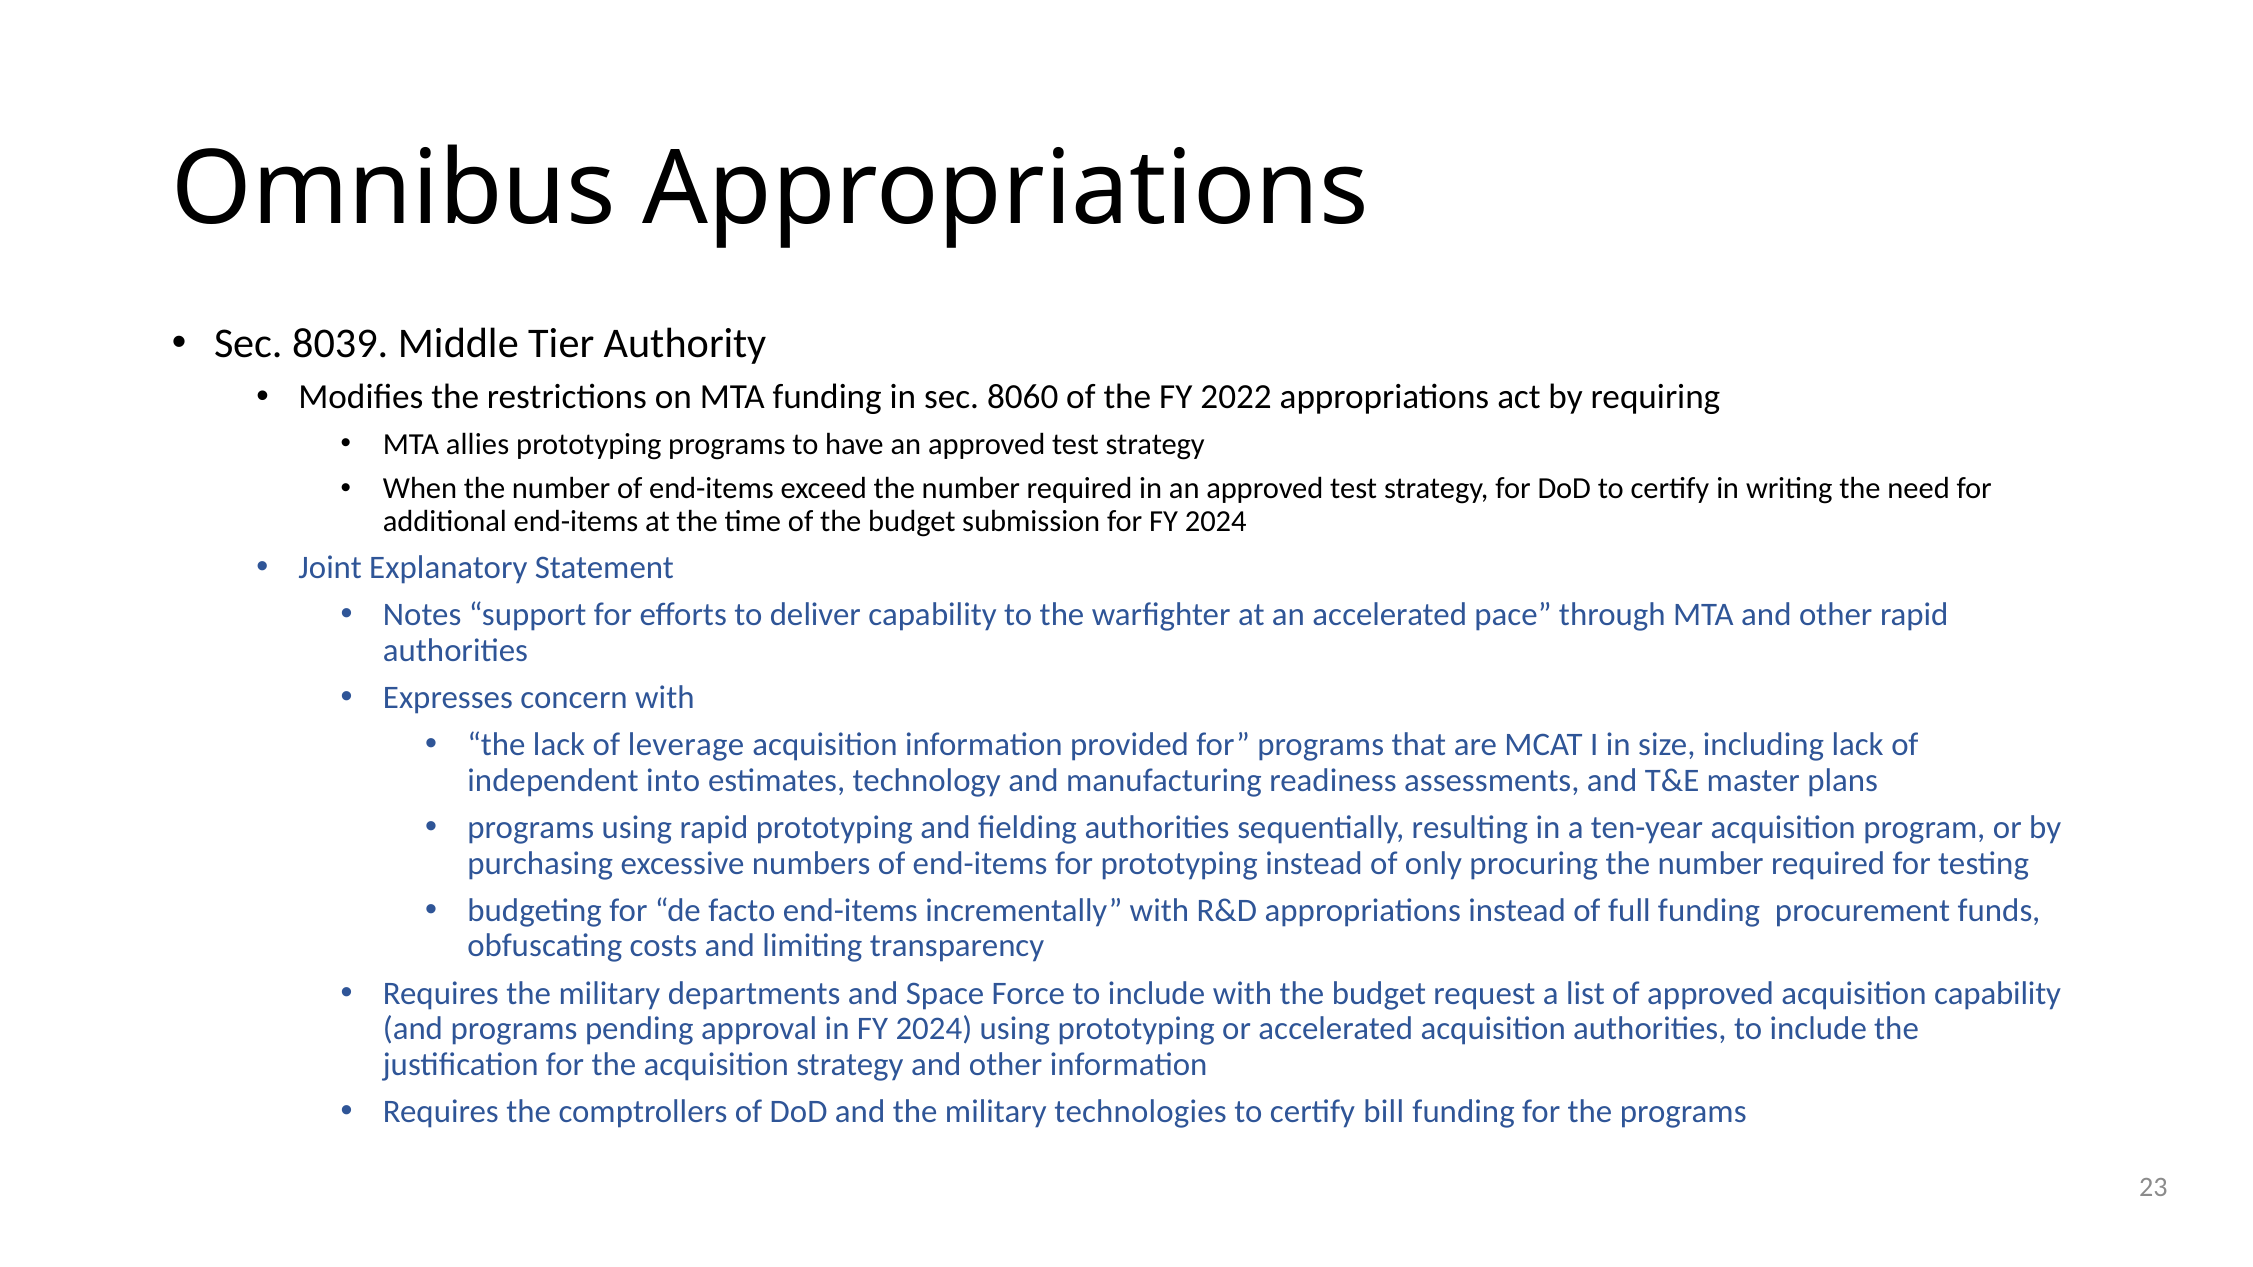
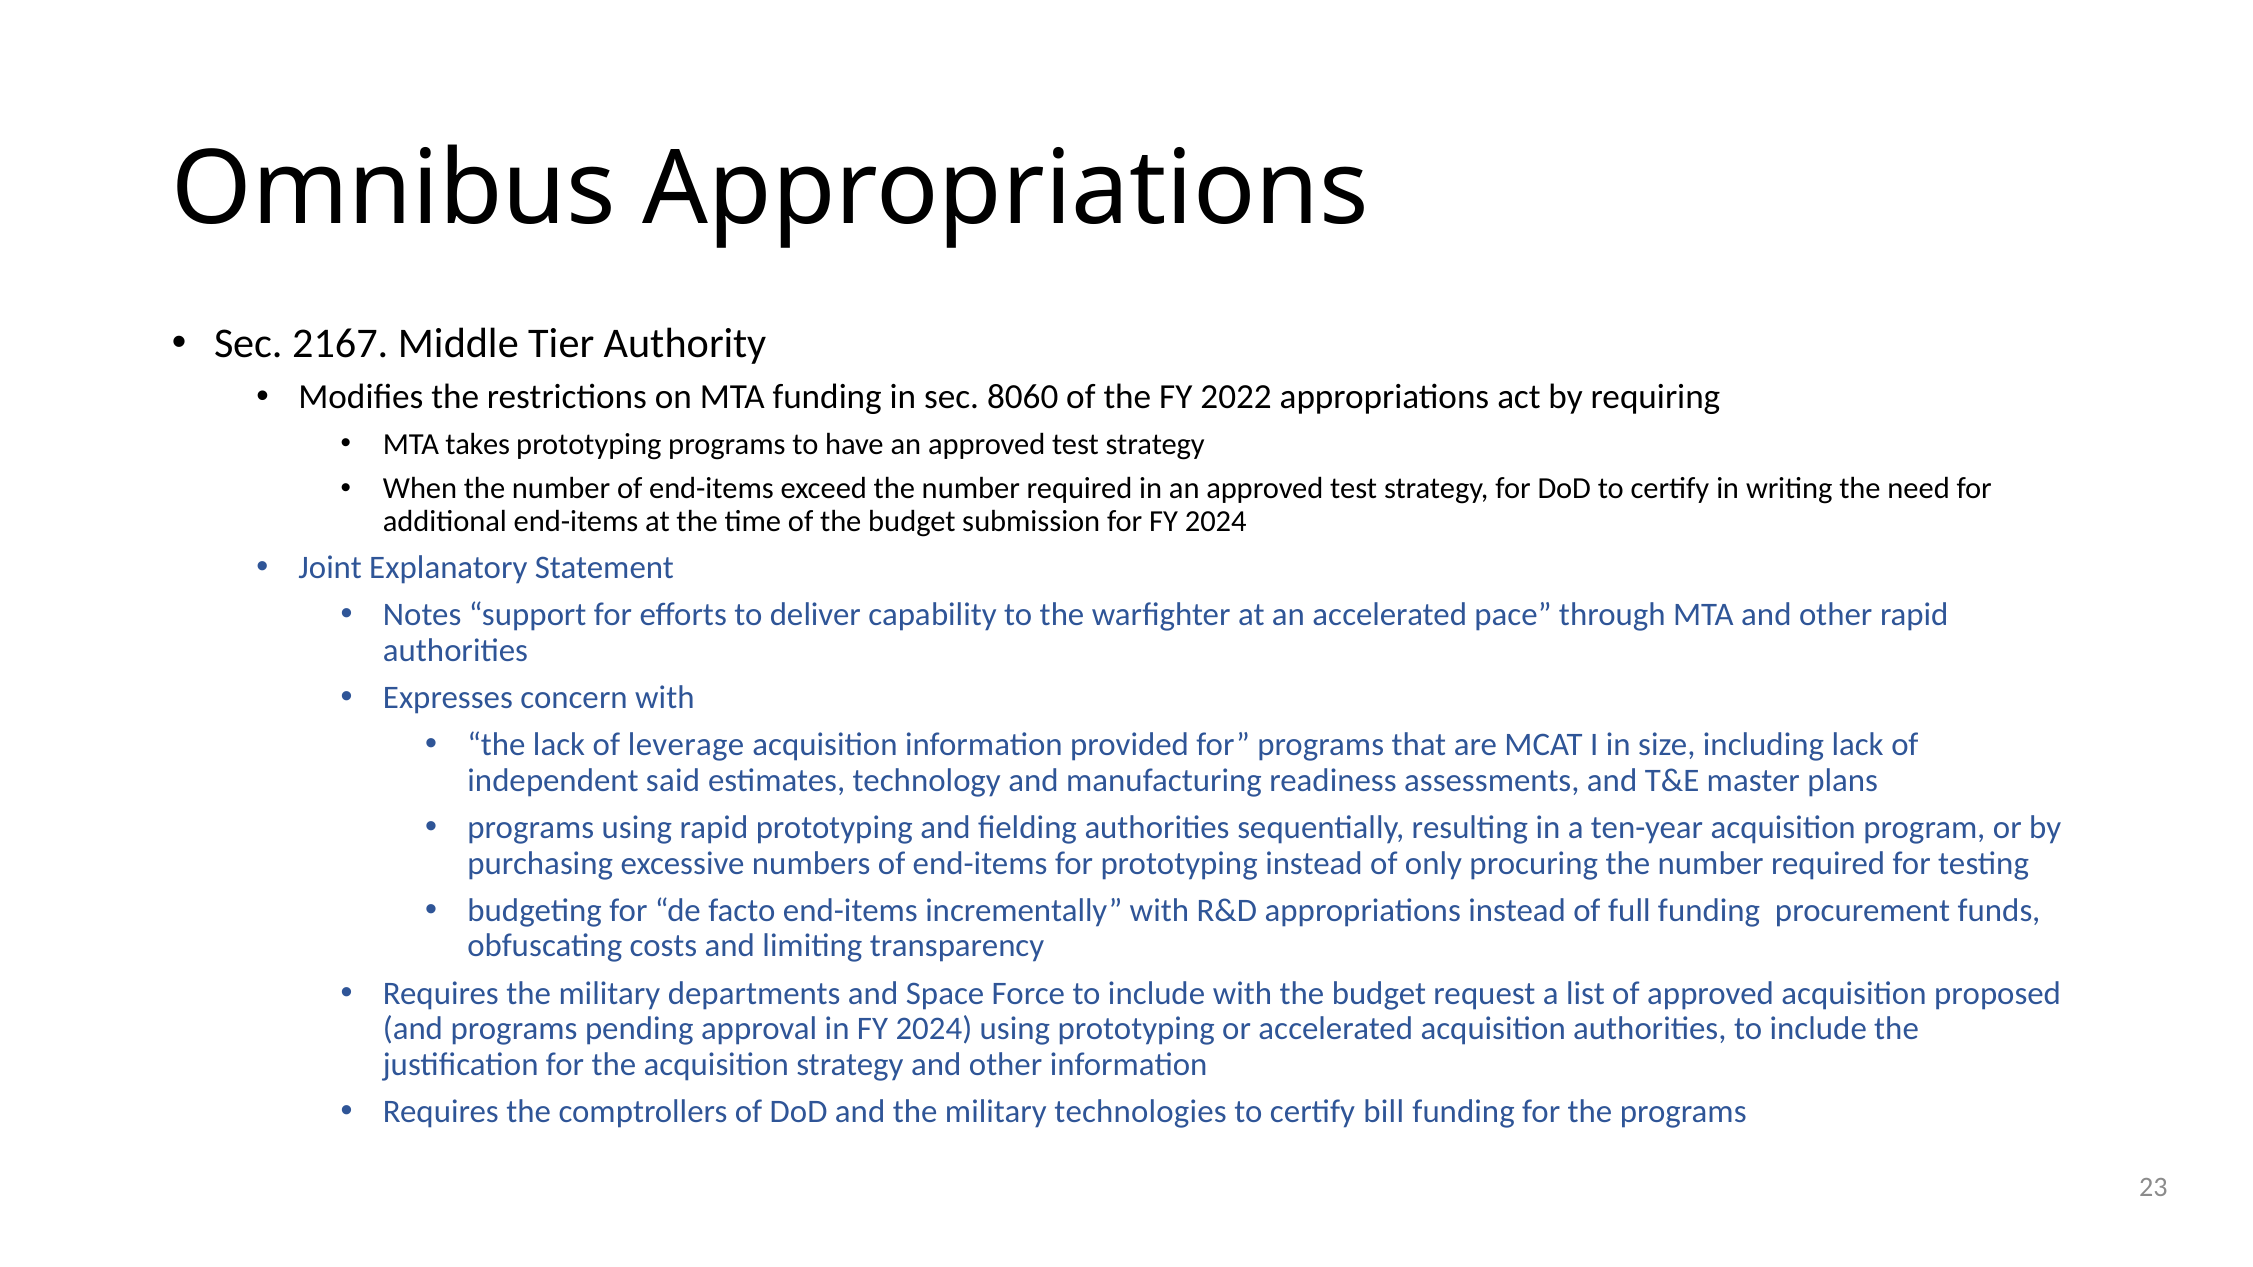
8039: 8039 -> 2167 (340, 343)
allies: allies -> takes (478, 444)
into: into -> said (673, 781)
acquisition capability: capability -> proposed (1998, 993)
